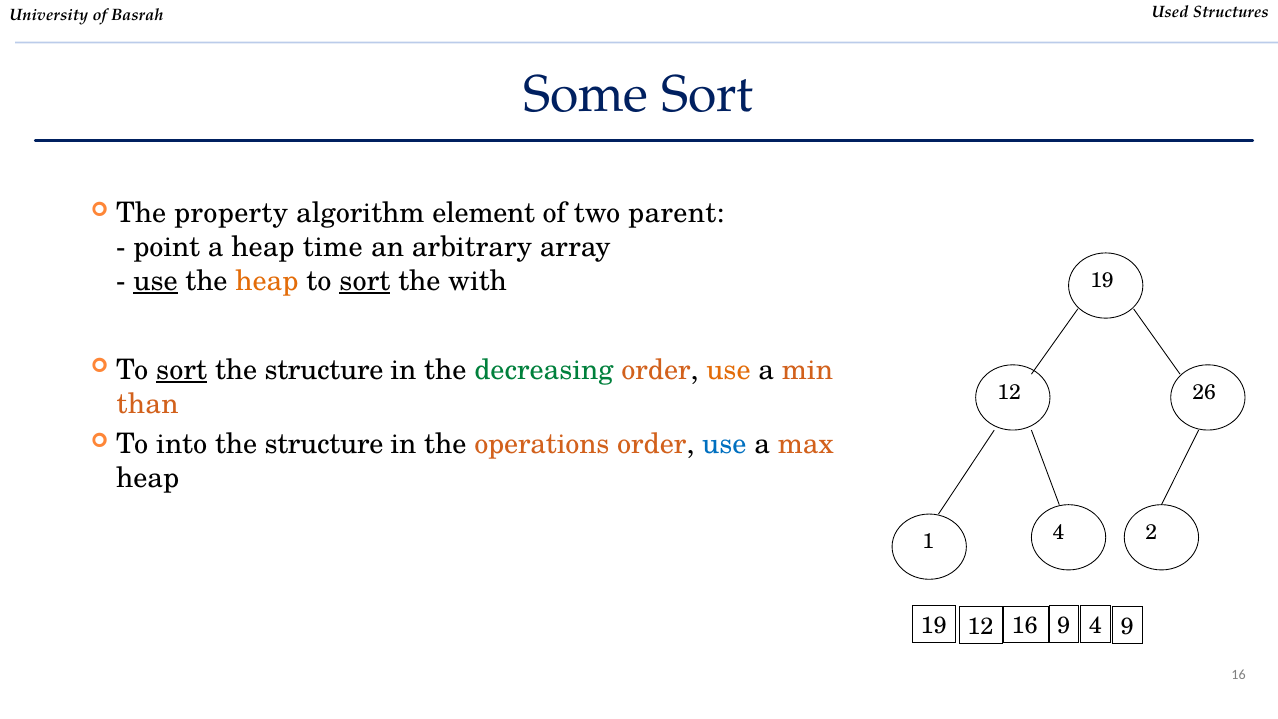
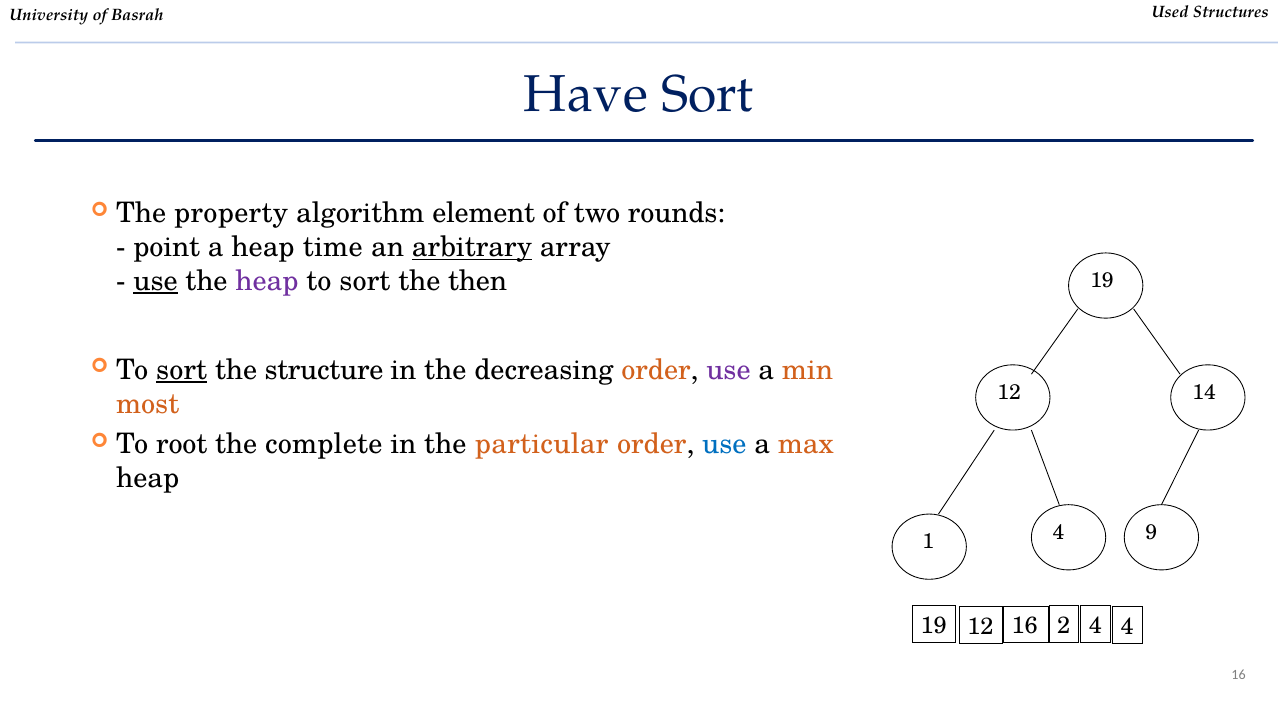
Some: Some -> Have (586, 95)
parent: parent -> rounds (677, 213)
arbitrary underline: none -> present (472, 247)
heap colour: orange -> purple (267, 281)
sort underline: present -> none (365, 281)
with: with -> then (478, 281)
decreasing colour: green -> black (544, 370)
use colour: orange -> purple (728, 370)
26: 26 -> 14 (1204, 392)
than: than -> most (148, 404)
into: into -> root (182, 445)
structure: structure -> complete (324, 445)
operations: operations -> particular (542, 445)
2: 2 -> 9 (1151, 532)
16 9: 9 -> 2 (1064, 625)
4 9: 9 -> 4 (1127, 626)
